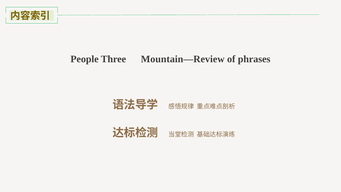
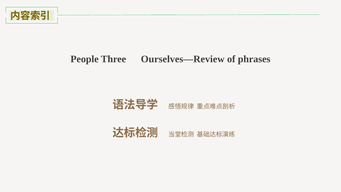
Mountain—Review: Mountain—Review -> Ourselves—Review (183, 59)
